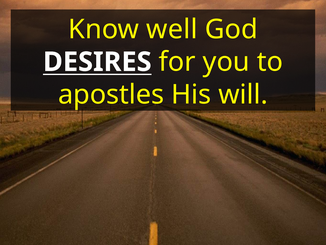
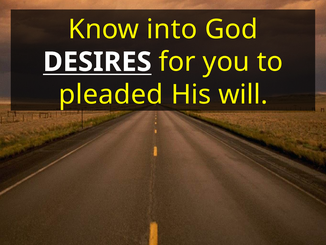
well: well -> into (172, 29)
apostles: apostles -> pleaded (111, 94)
